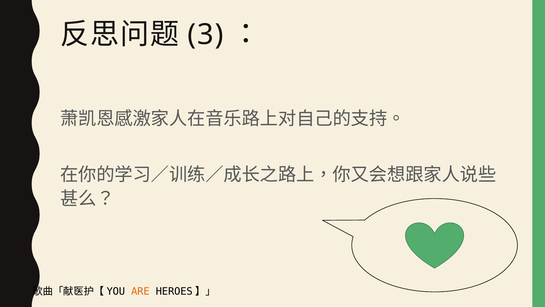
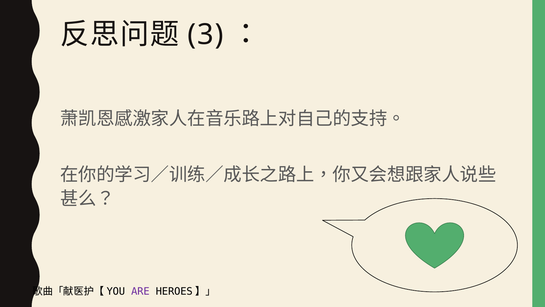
ARE colour: orange -> purple (140, 291)
